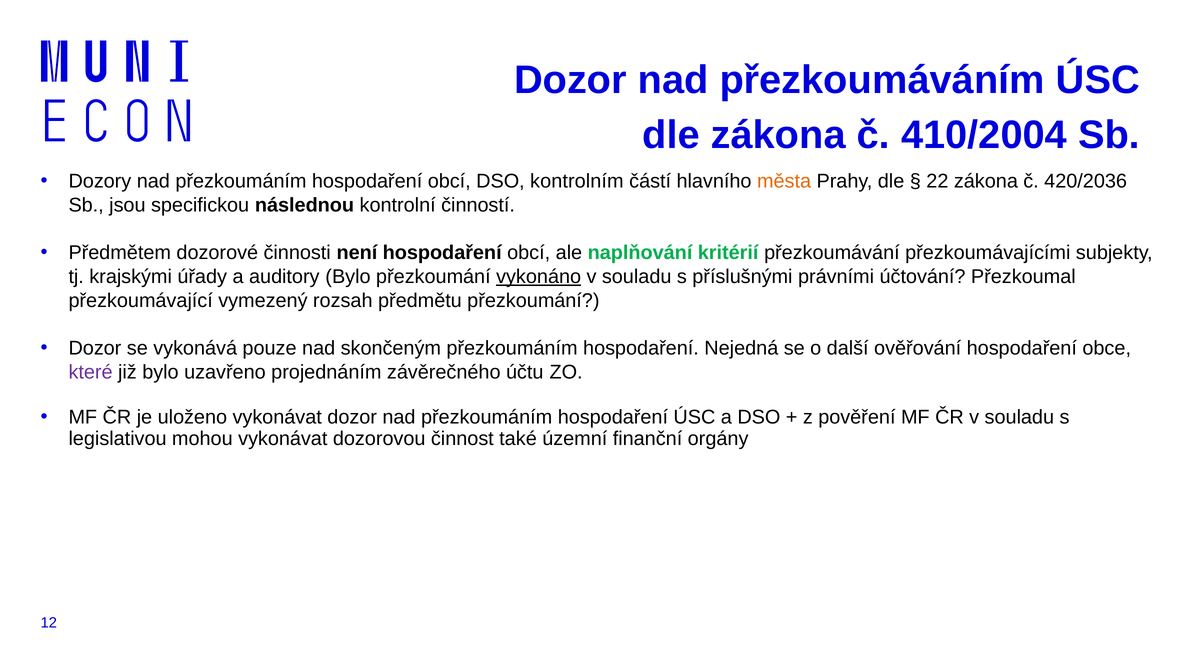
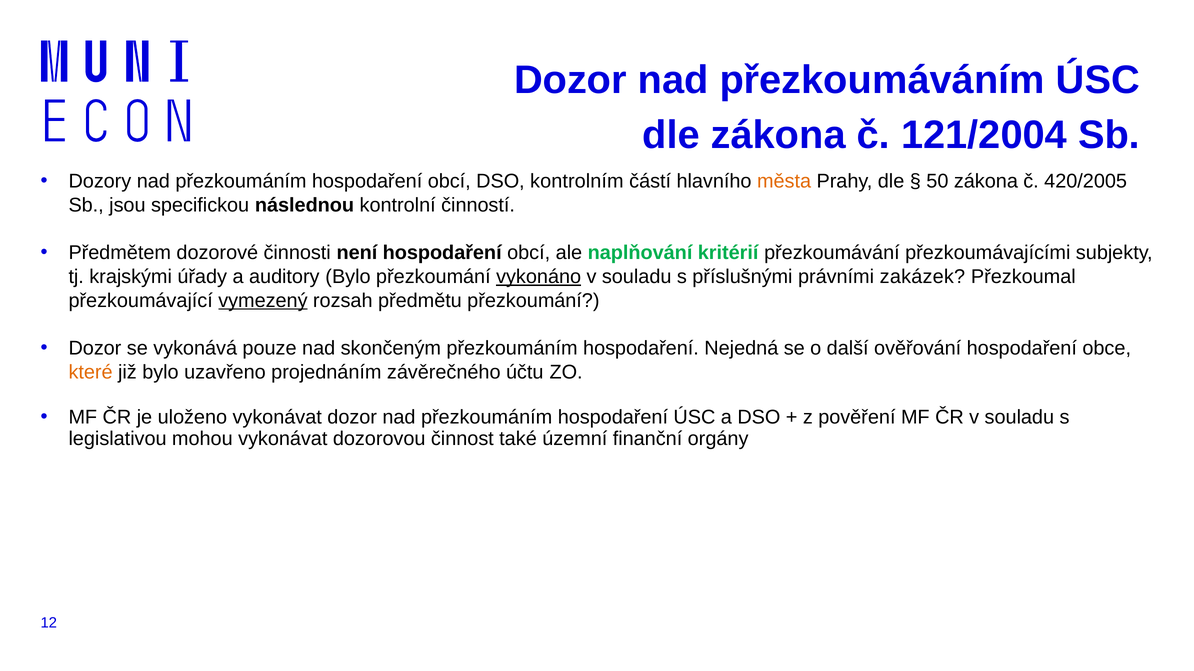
410/2004: 410/2004 -> 121/2004 (984, 135)
22: 22 -> 50 (937, 181)
420/2036: 420/2036 -> 420/2005 (1086, 181)
účtování: účtování -> zakázek (922, 277)
vymezený underline: none -> present (263, 301)
které colour: purple -> orange (91, 372)
